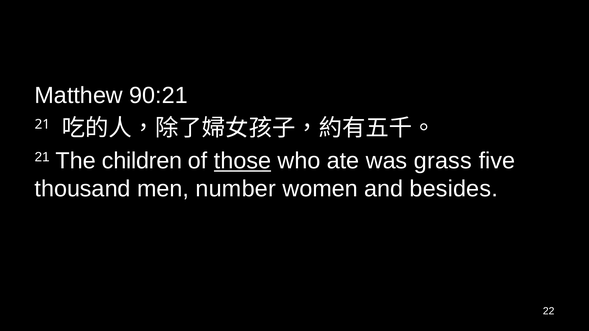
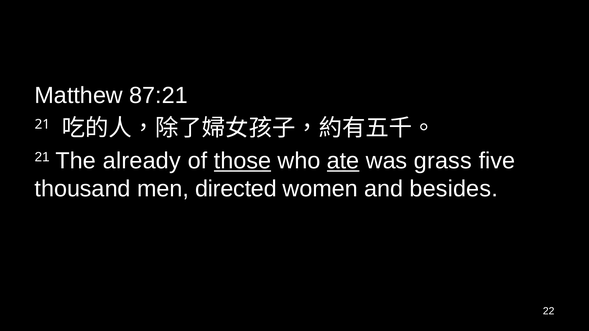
90:21: 90:21 -> 87:21 (159, 96)
children: children -> already (142, 161)
ate underline: none -> present (343, 161)
number: number -> directed (236, 189)
